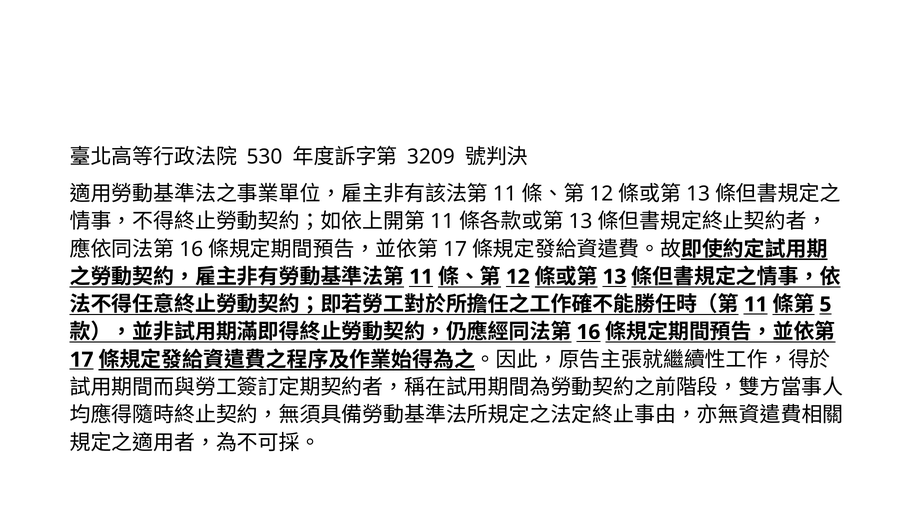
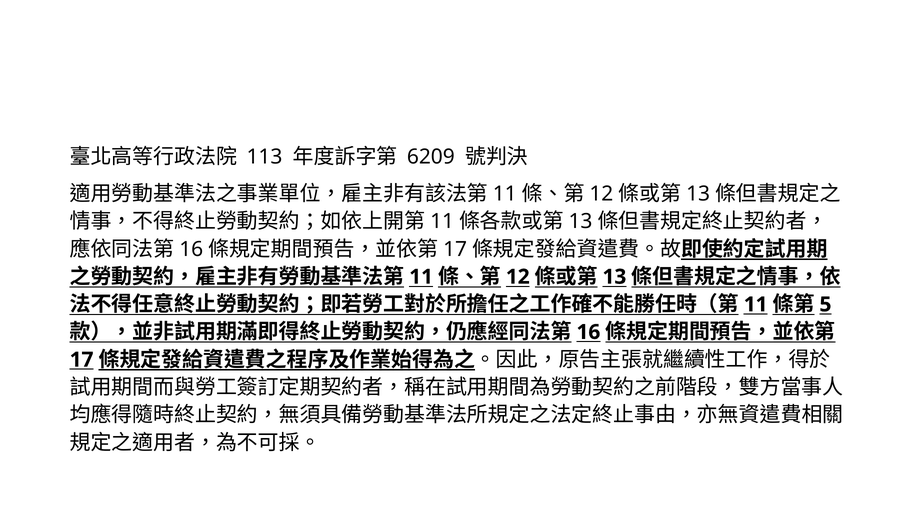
530: 530 -> 113 (264, 157)
3209: 3209 -> 6209 (431, 157)
